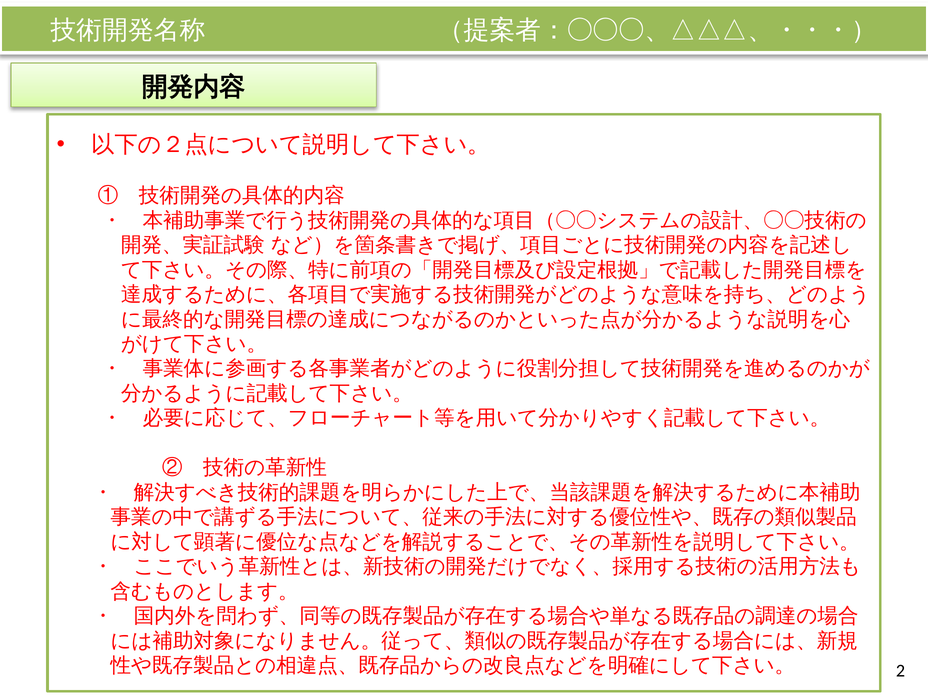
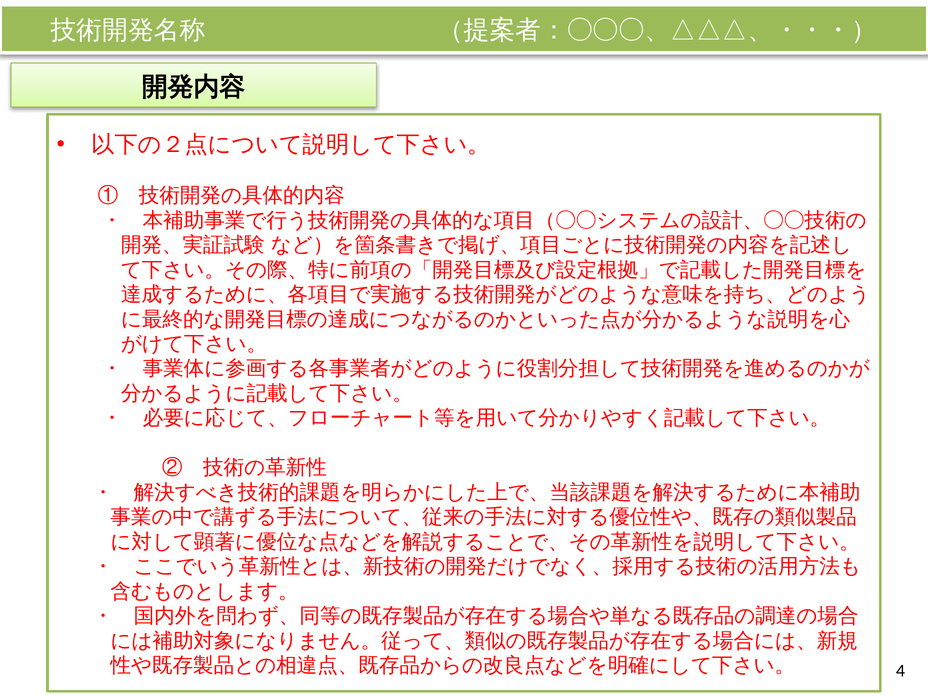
2: 2 -> 4 (901, 671)
